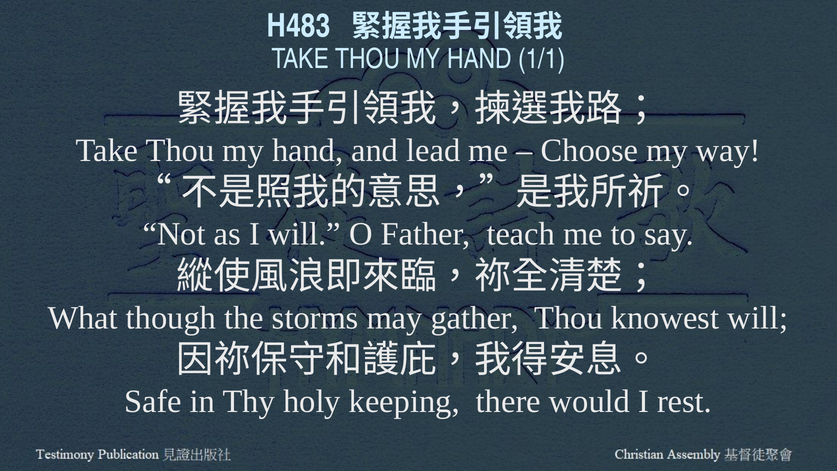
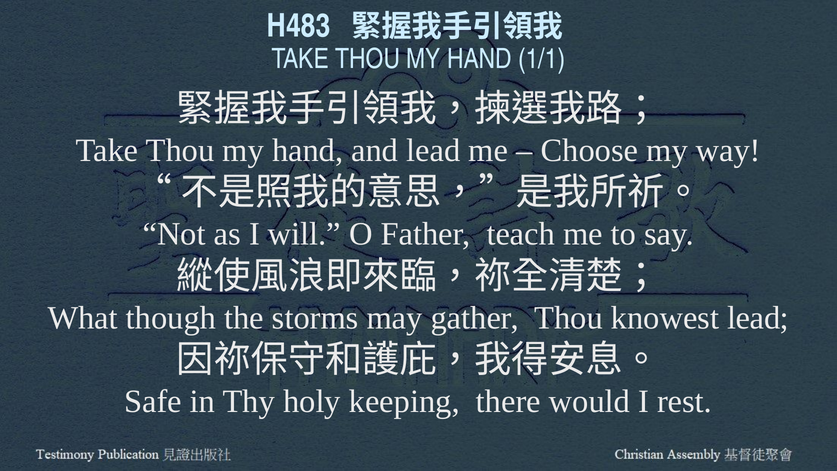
knowest will: will -> lead (758, 318)
